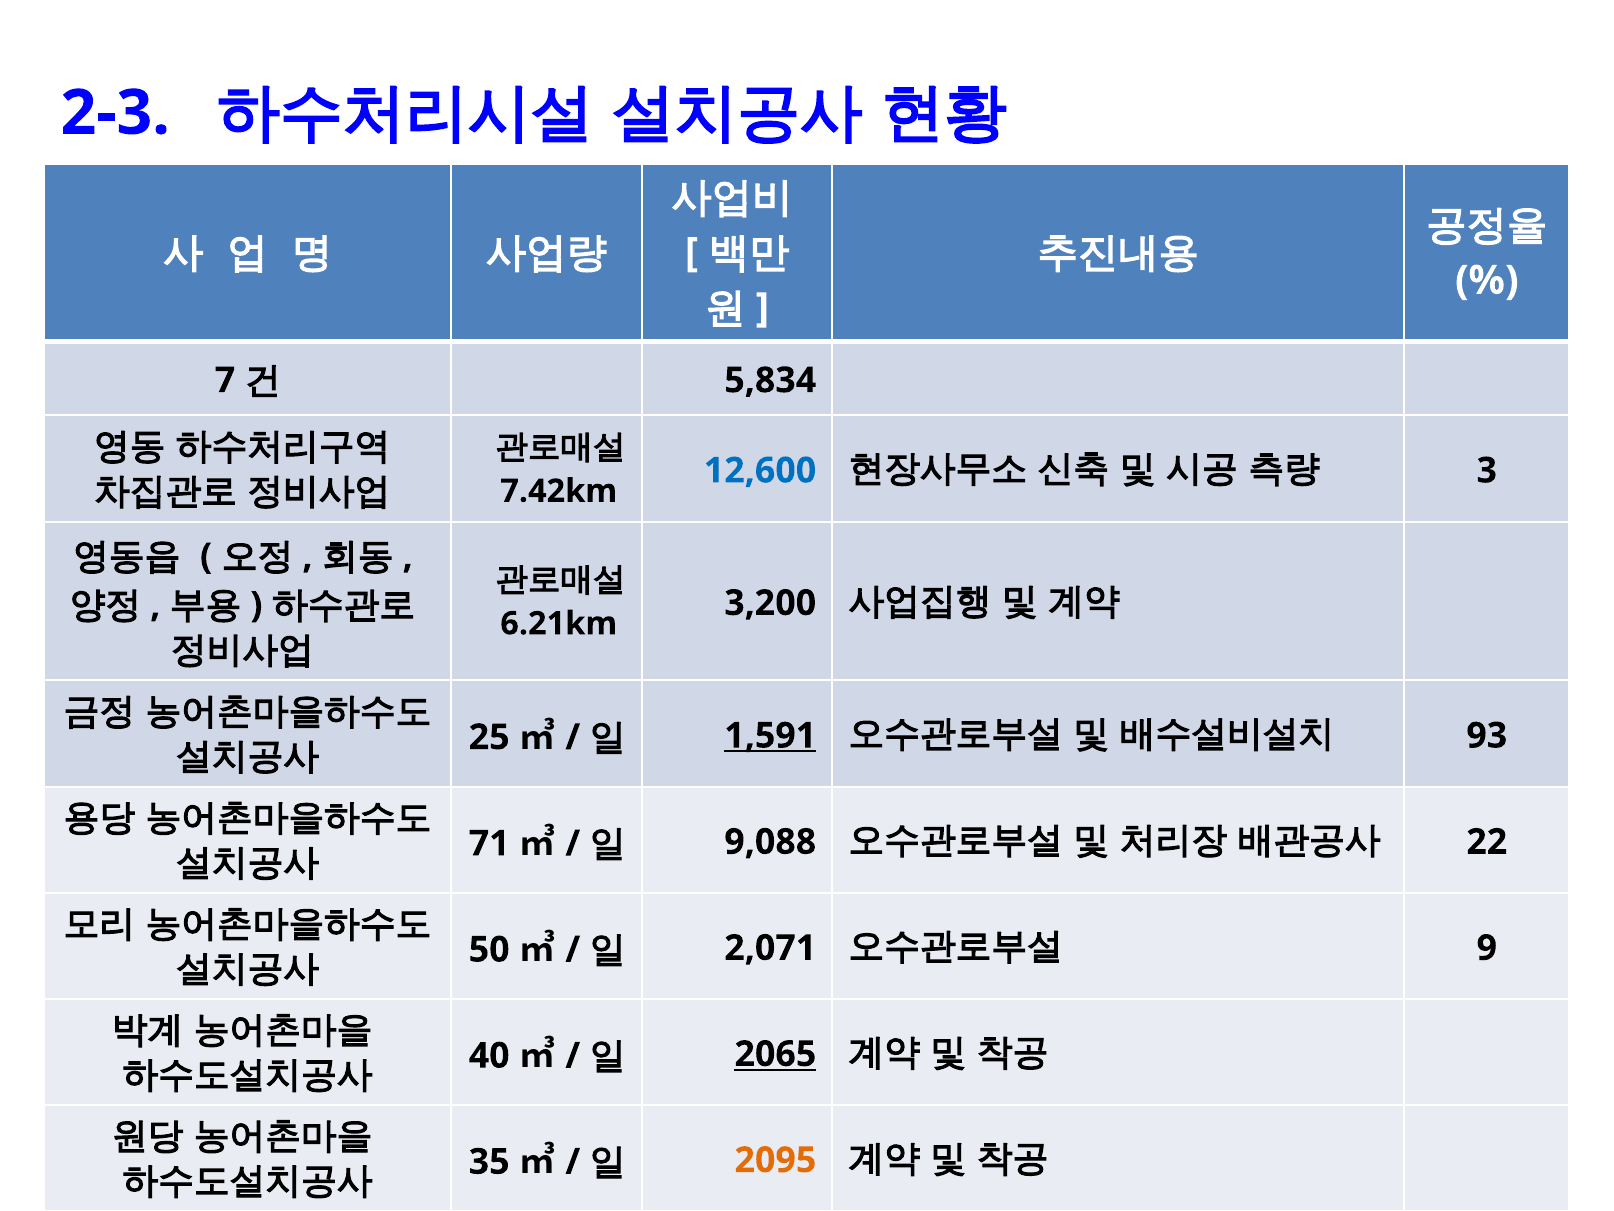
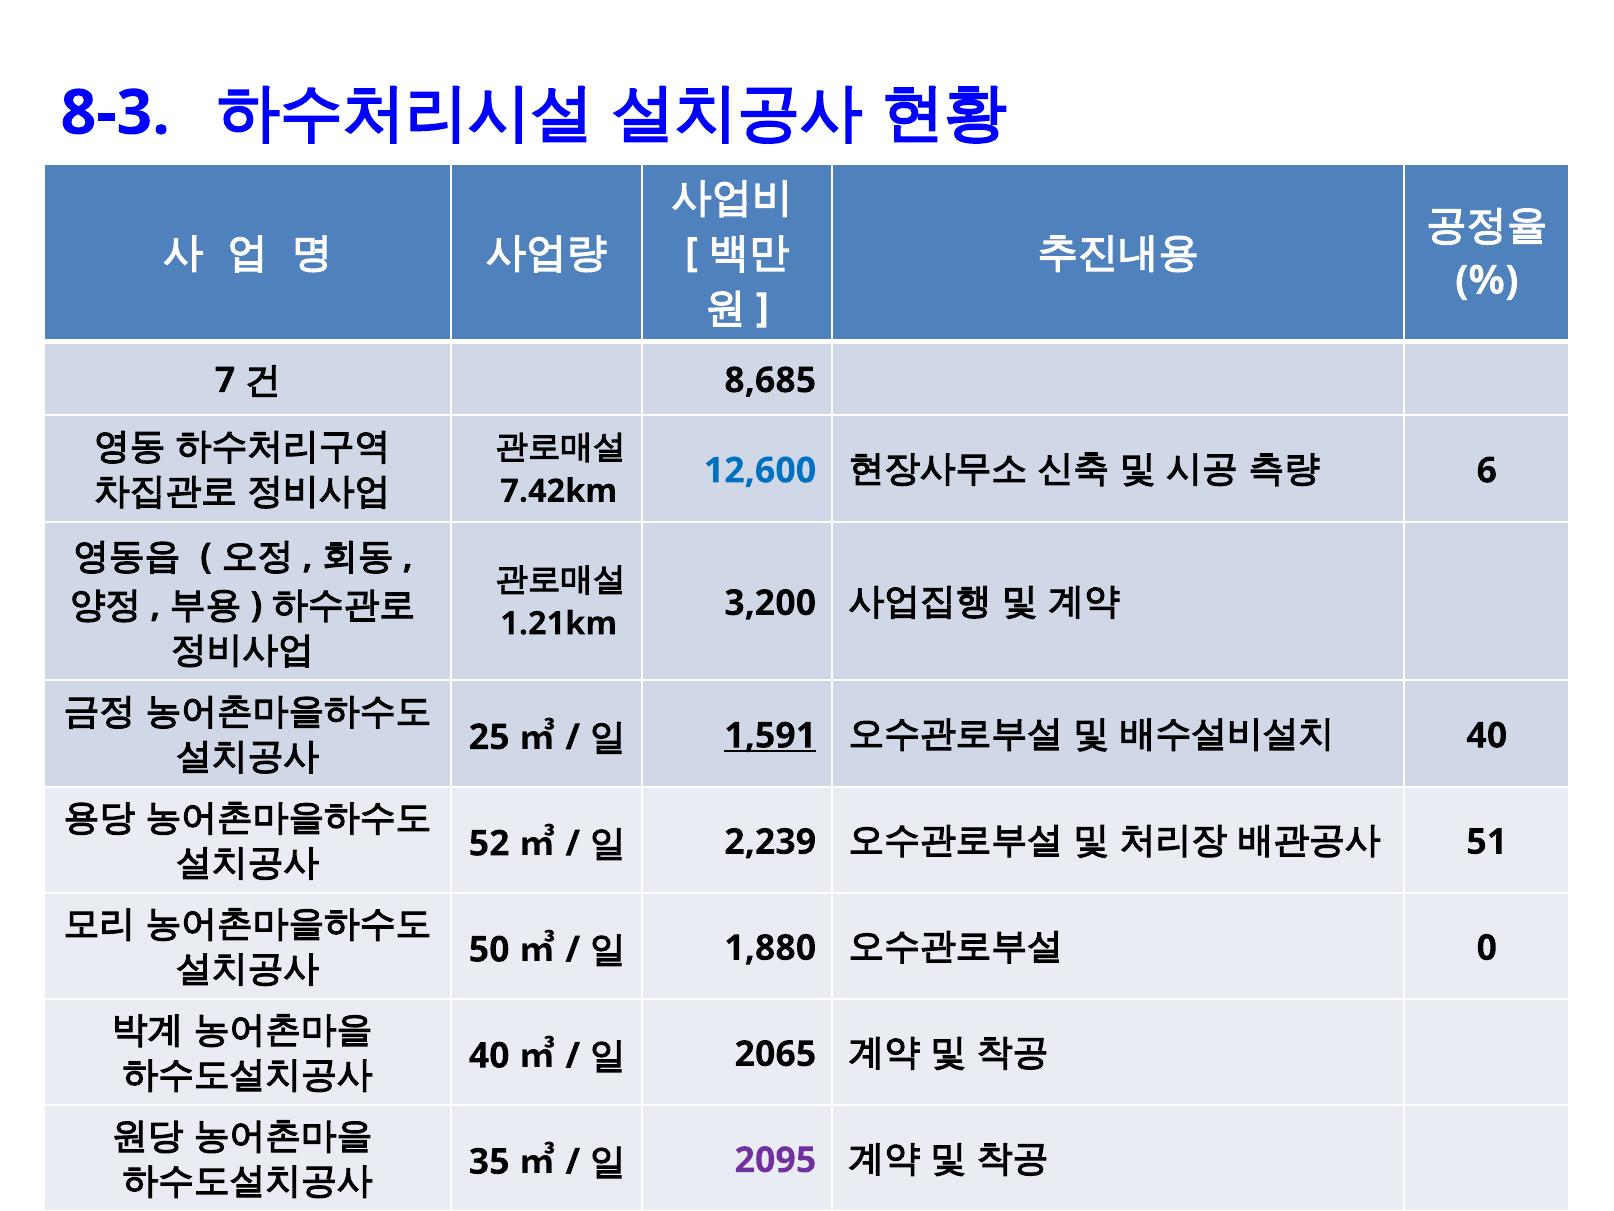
2-3: 2-3 -> 8-3 (115, 113)
5,834: 5,834 -> 8,685 (770, 380)
3: 3 -> 6 (1487, 470)
6.21km: 6.21km -> 1.21km (559, 623)
93: 93 -> 40 (1487, 735)
71: 71 -> 52 (489, 843)
9,088: 9,088 -> 2,239 (770, 842)
22: 22 -> 51 (1487, 842)
2,071: 2,071 -> 1,880 (770, 948)
9: 9 -> 0 (1487, 948)
2065 underline: present -> none (775, 1054)
2095 colour: orange -> purple (775, 1160)
